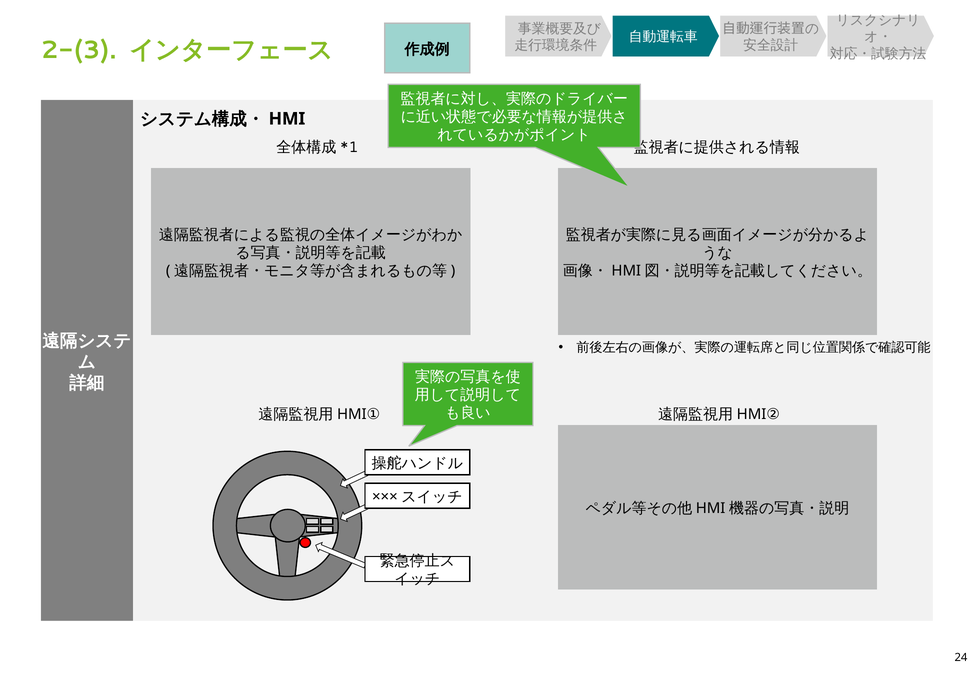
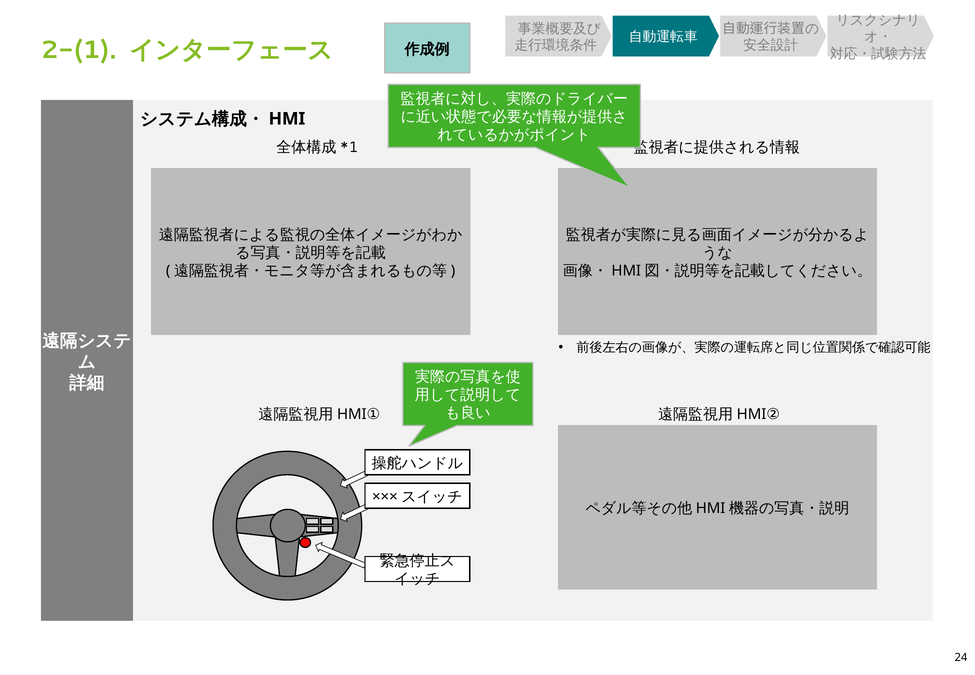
2-(3: 2-(3 -> 2-(1 (79, 50)
